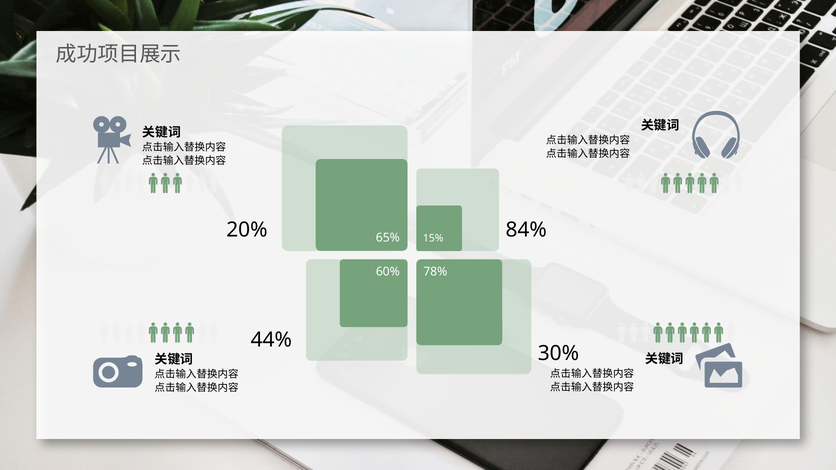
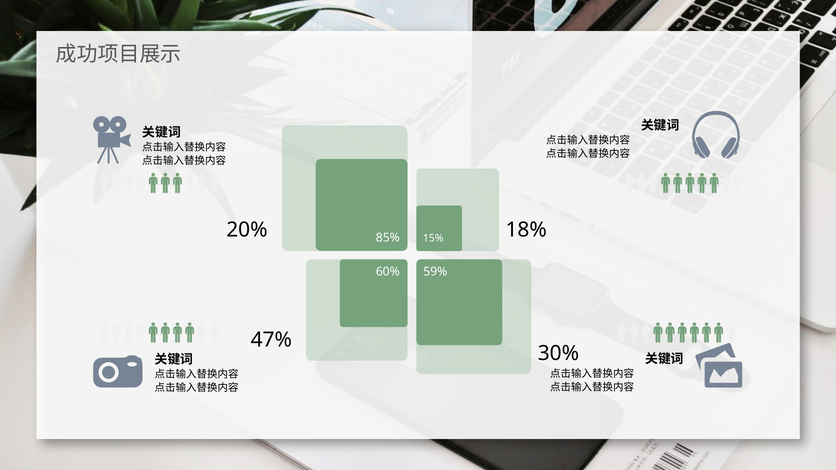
84%: 84% -> 18% (526, 230)
65%: 65% -> 85% (388, 238)
78%: 78% -> 59% (435, 272)
44%: 44% -> 47% (271, 340)
